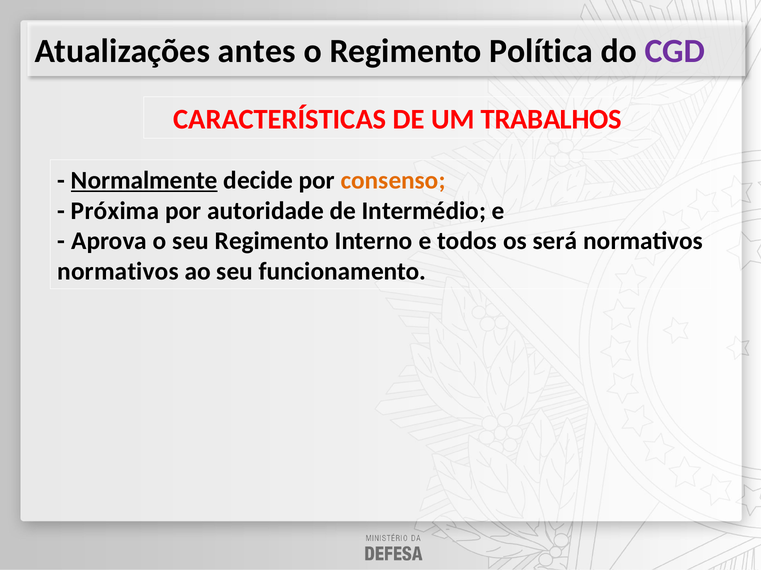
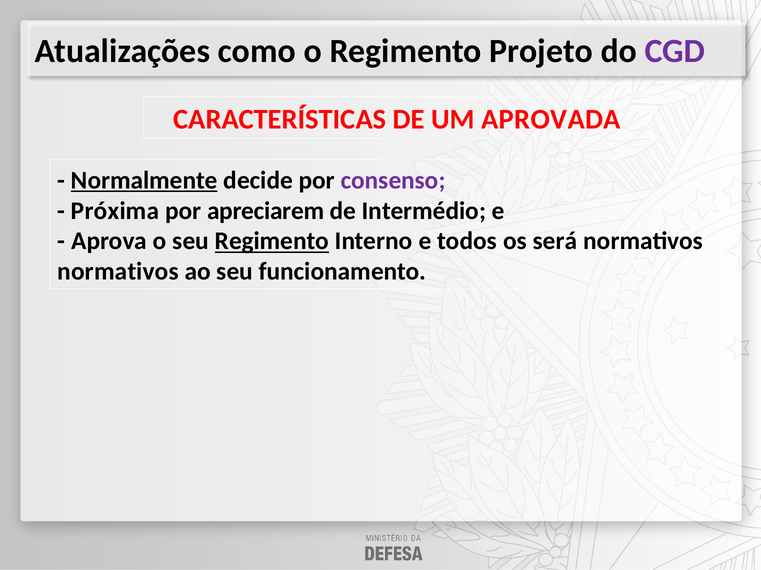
antes: antes -> como (257, 51)
Política: Política -> Projeto (541, 51)
TRABALHOS: TRABALHOS -> APROVADA (551, 120)
consenso colour: orange -> purple (393, 181)
autoridade: autoridade -> apreciarem (266, 211)
Regimento underline: none -> present (272, 241)
